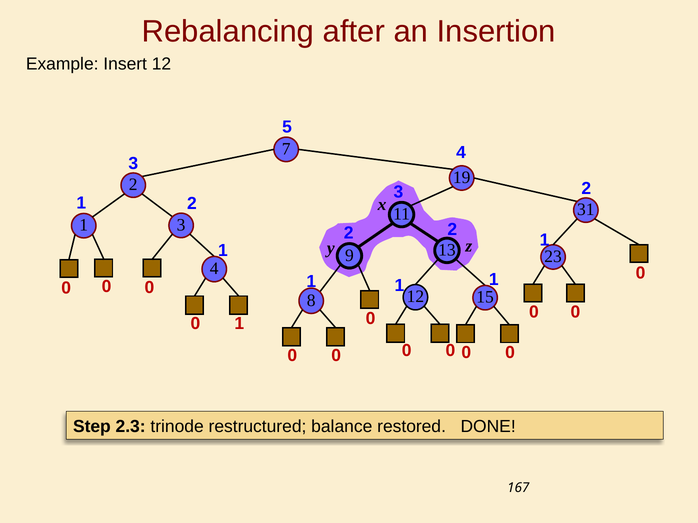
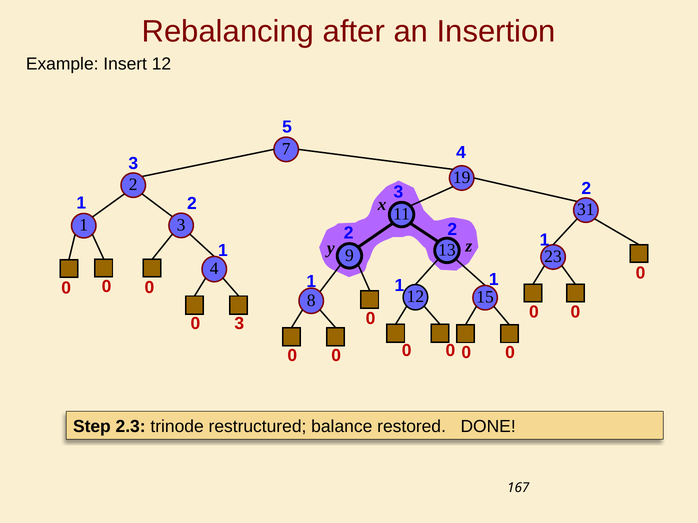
1: 1 -> 3 (239, 324)
